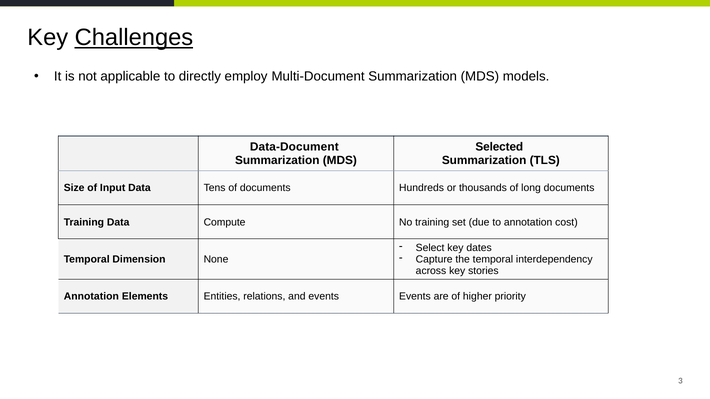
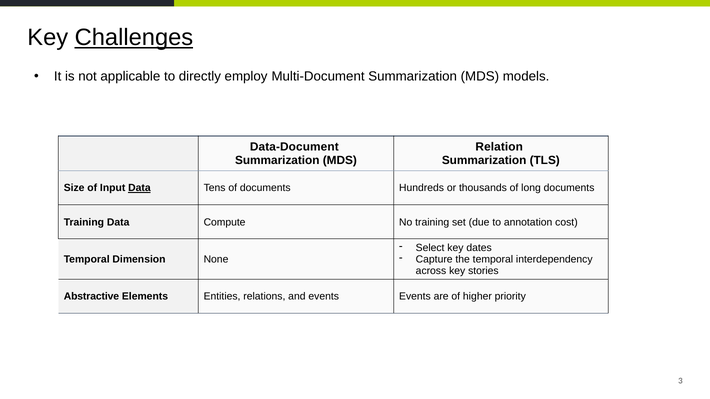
Selected: Selected -> Relation (499, 147)
Data underline: none -> present (139, 188)
Annotation: Annotation -> Abstractive (91, 297)
